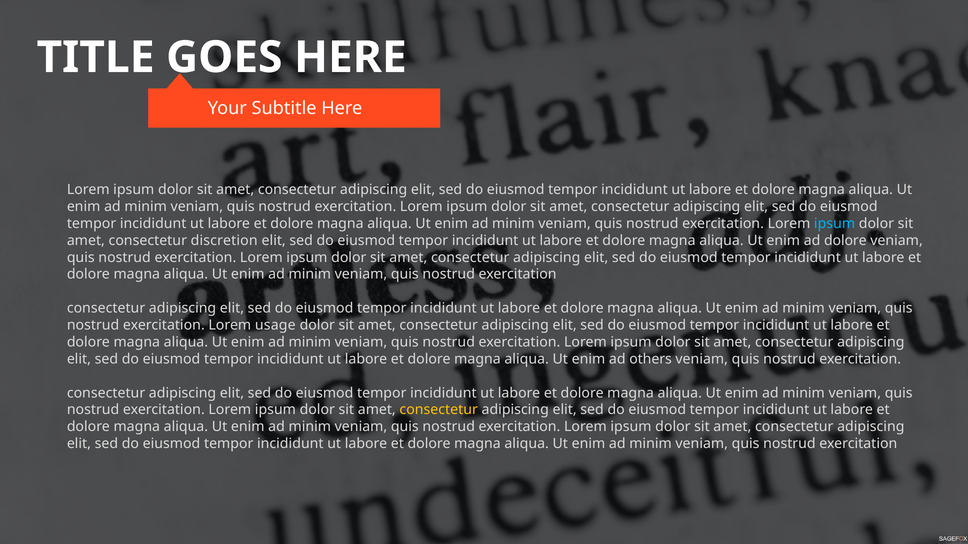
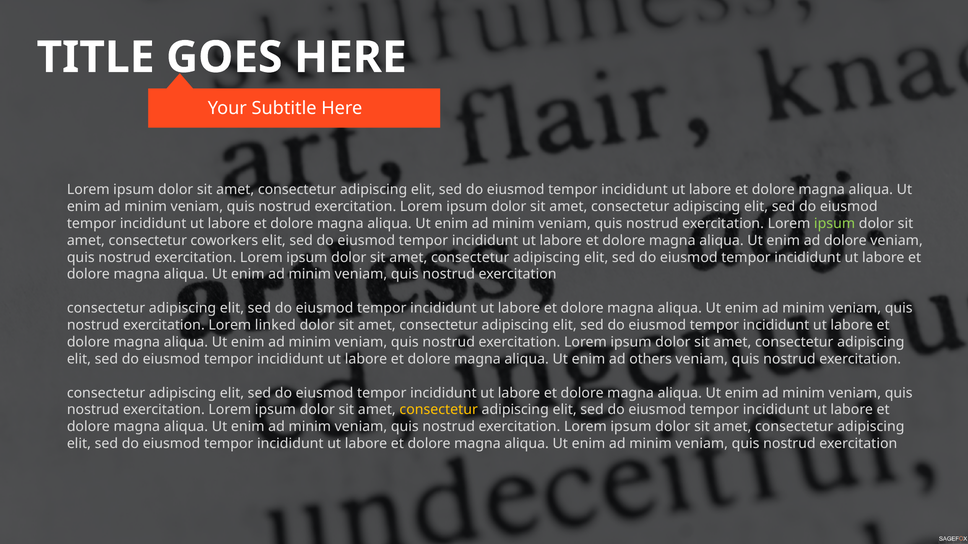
ipsum colour: light blue -> light green (835, 224)
discretion: discretion -> coworkers (224, 241)
usage: usage -> linked (275, 325)
